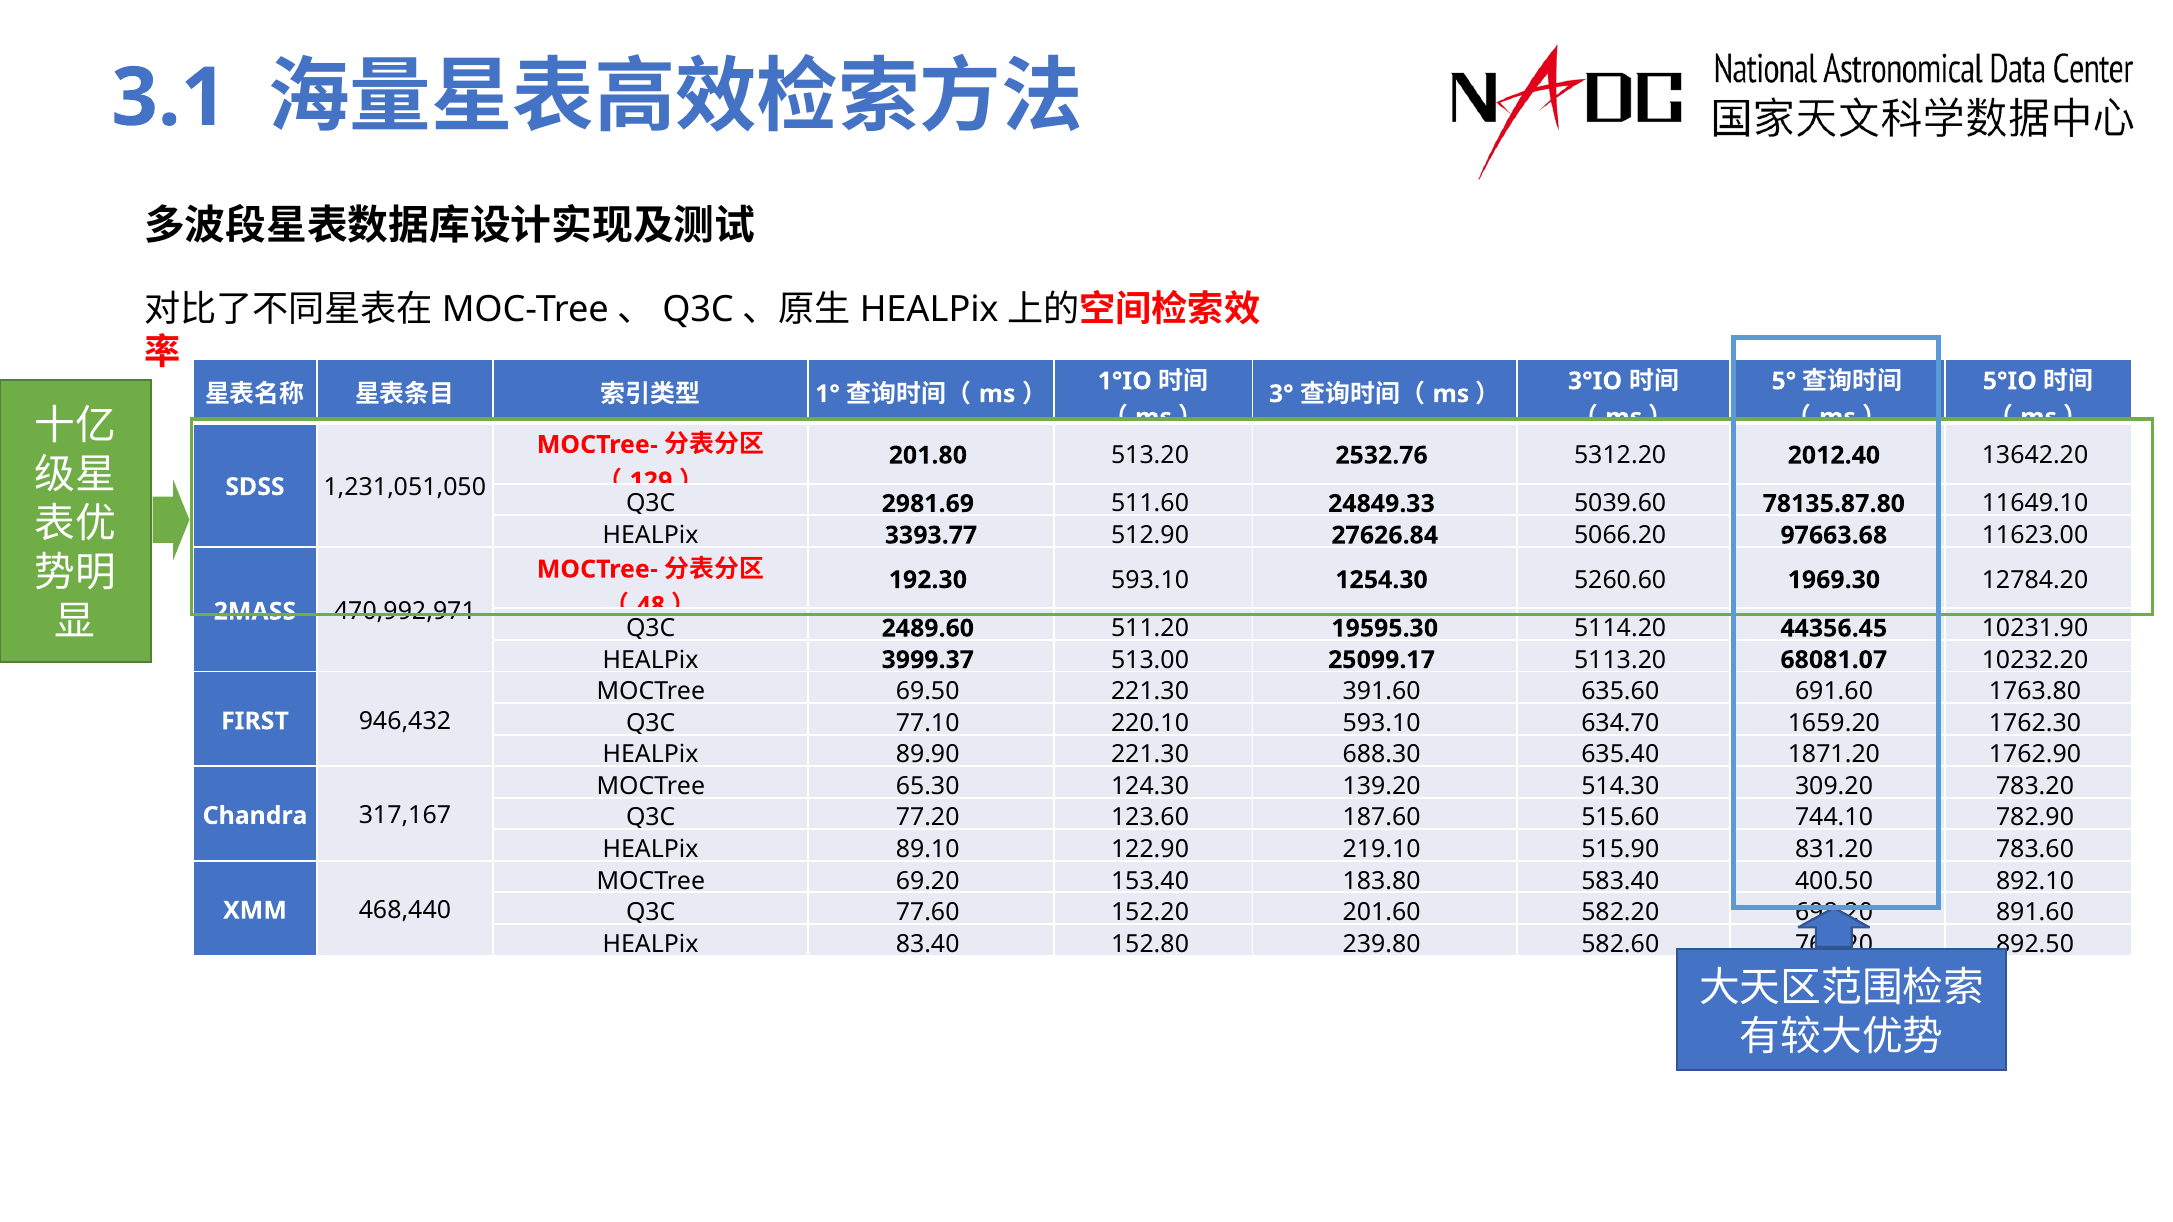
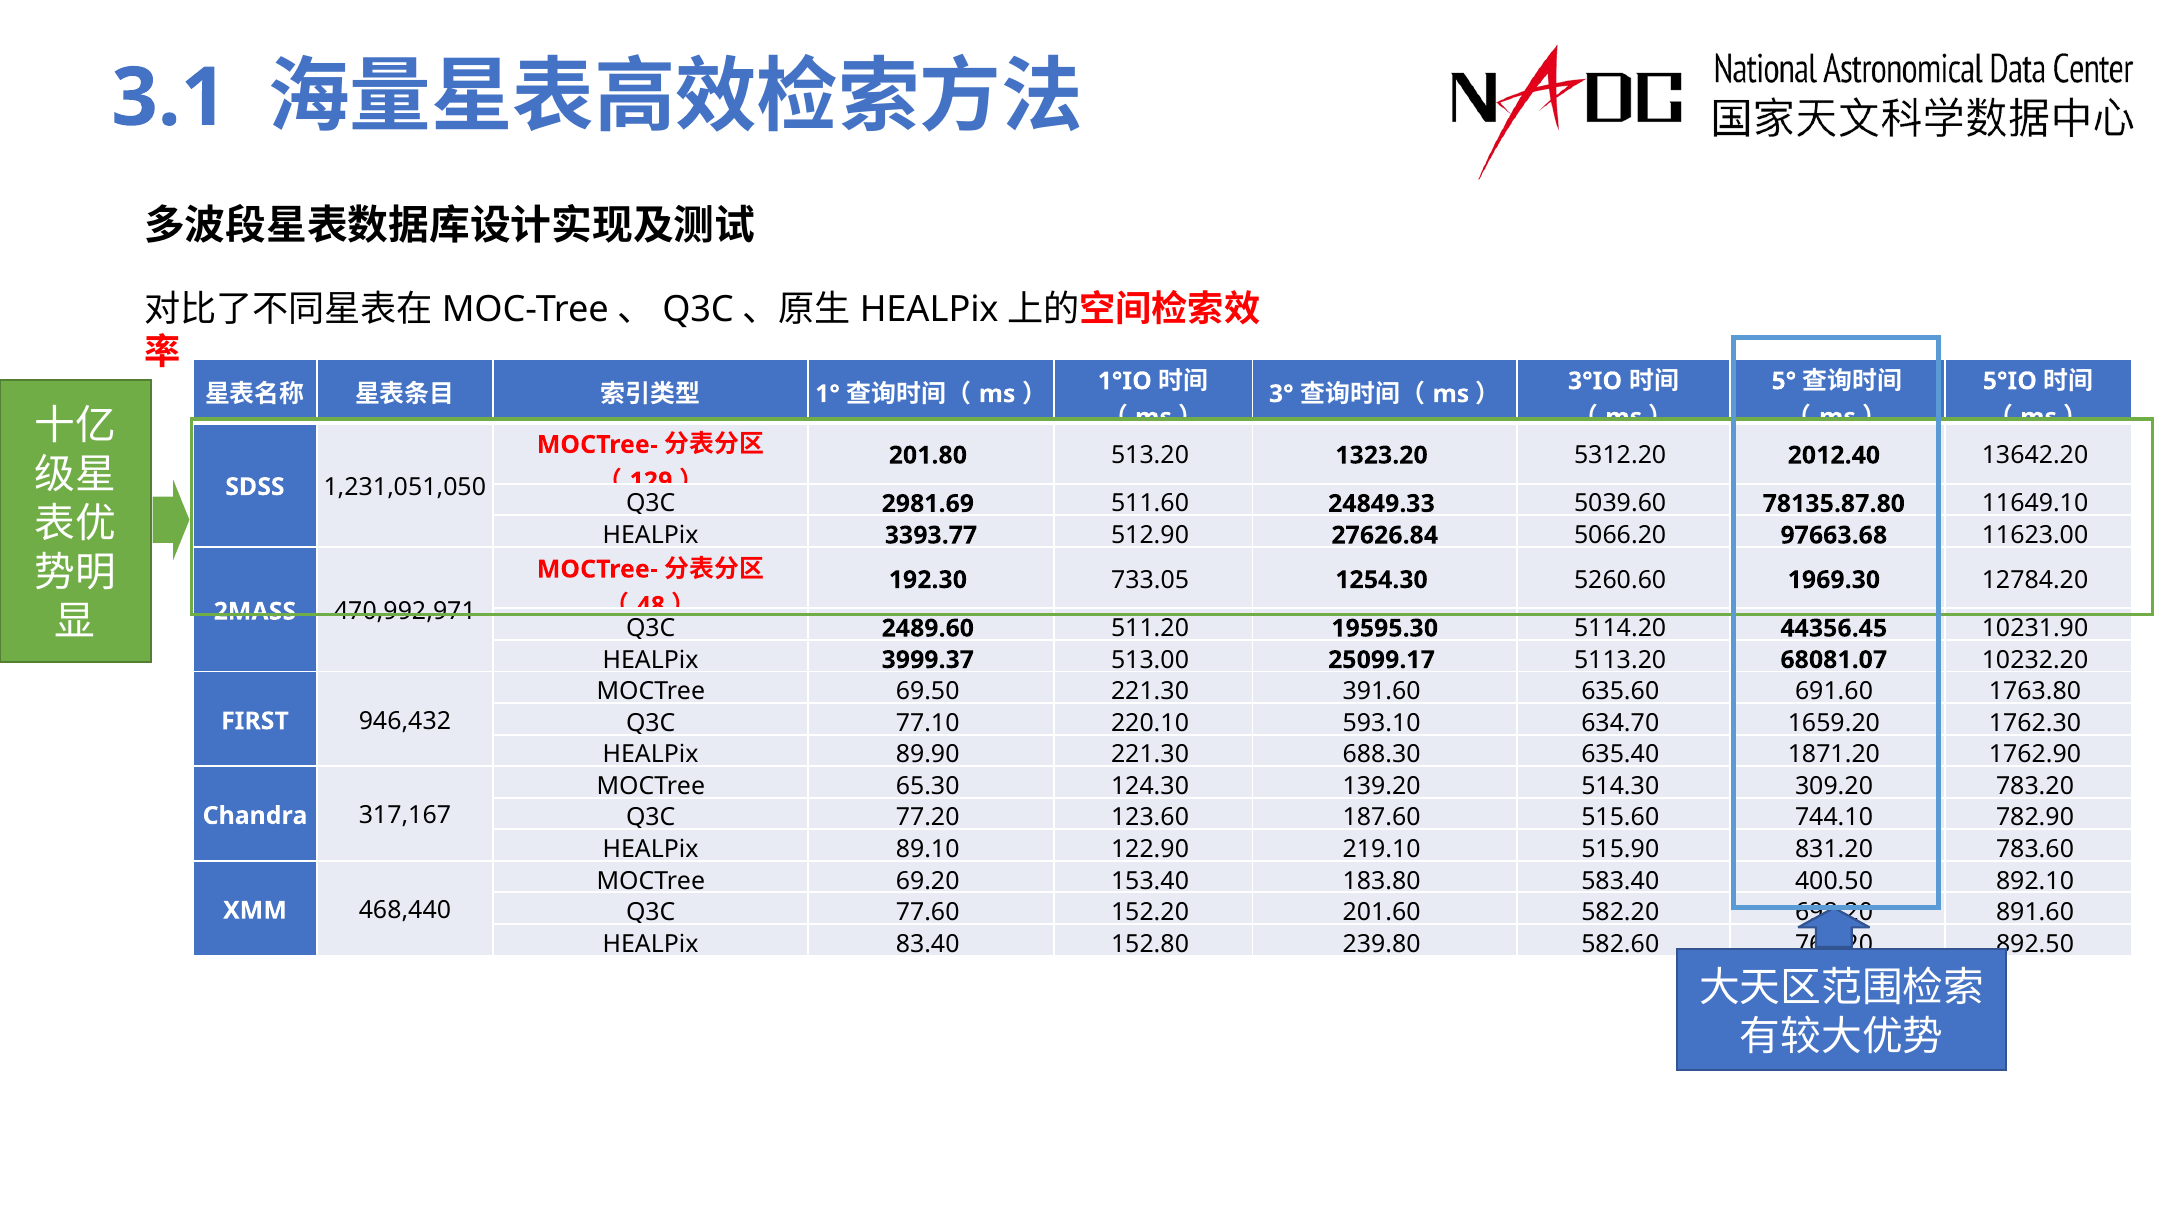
2532.76: 2532.76 -> 1323.20 (1382, 455)
192.30 593.10: 593.10 -> 733.05 (1150, 580)
